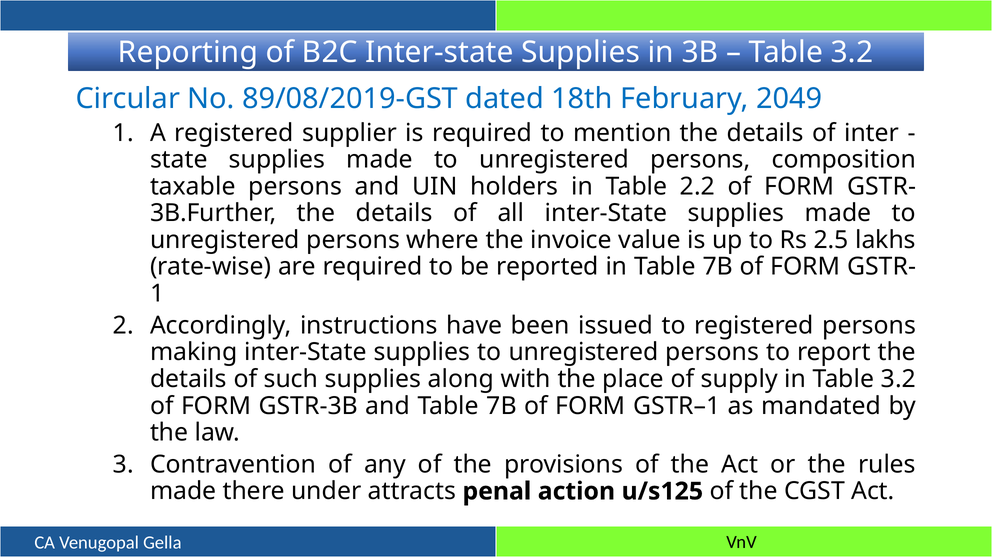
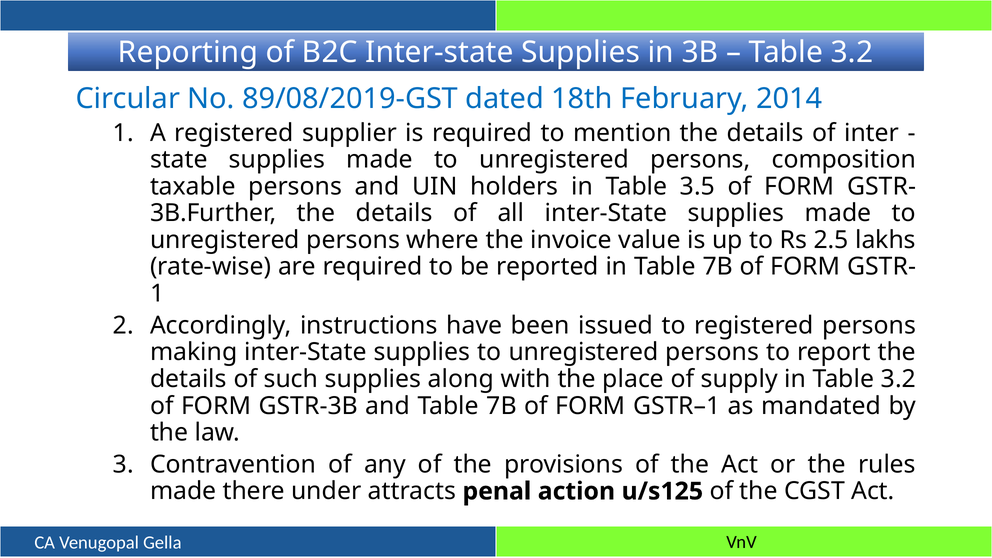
2049: 2049 -> 2014 (789, 99)
2.2: 2.2 -> 3.5 (697, 186)
